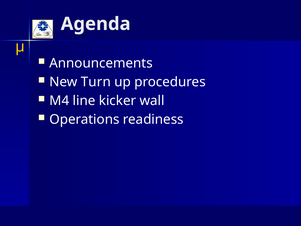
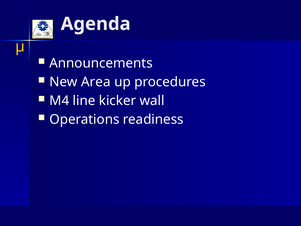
Turn: Turn -> Area (96, 82)
